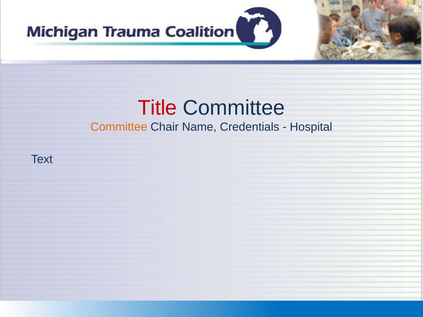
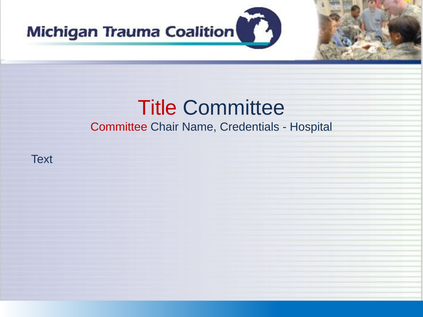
Committee colour: orange -> red (119, 127)
